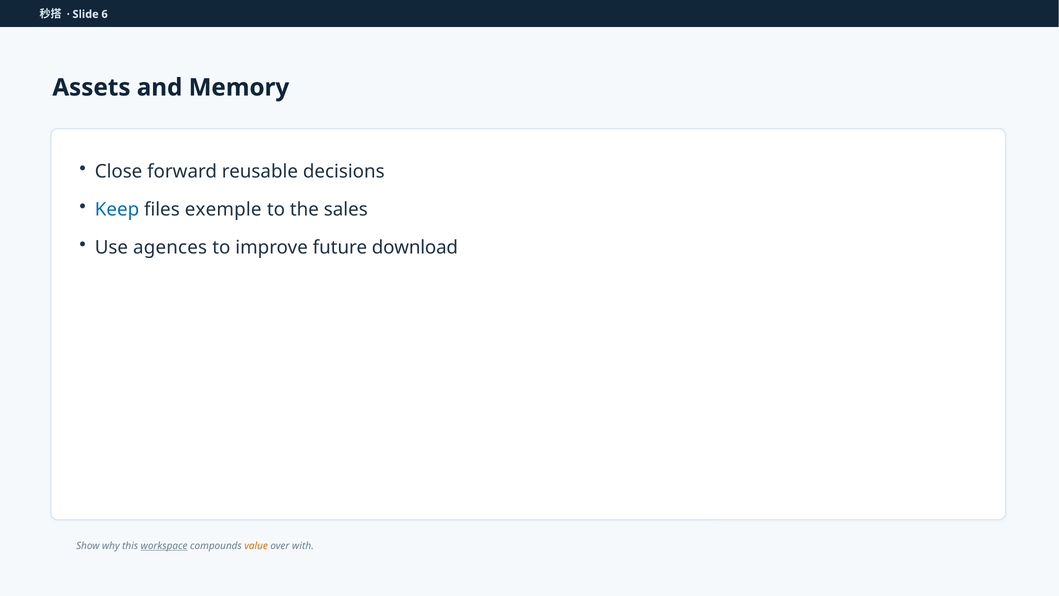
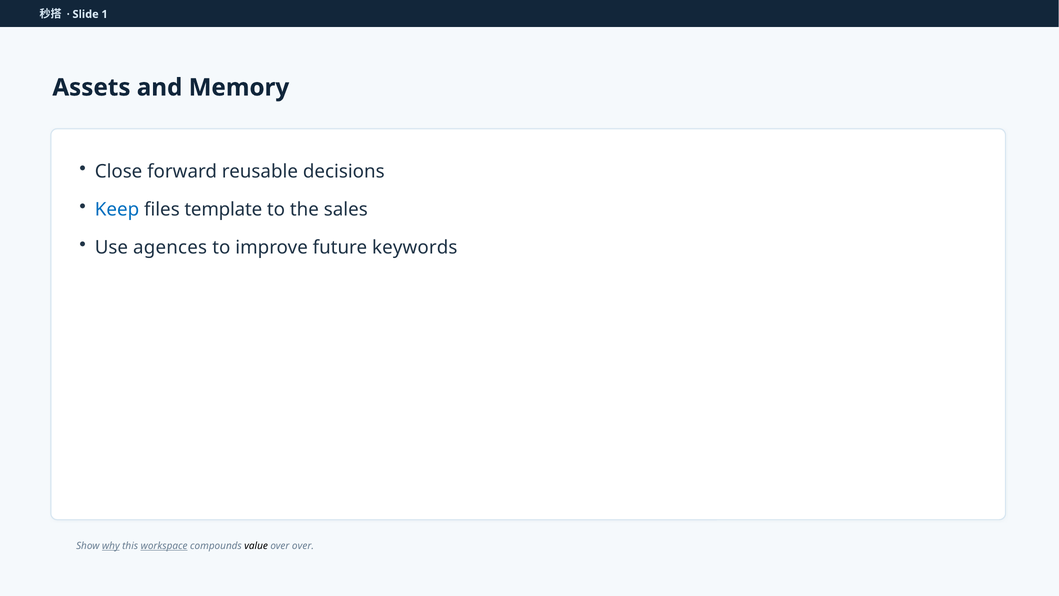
6: 6 -> 1 (105, 14)
exemple: exemple -> template (223, 209)
download: download -> keywords (415, 247)
why underline: none -> present (111, 546)
value colour: orange -> black (256, 546)
over with: with -> over (303, 546)
